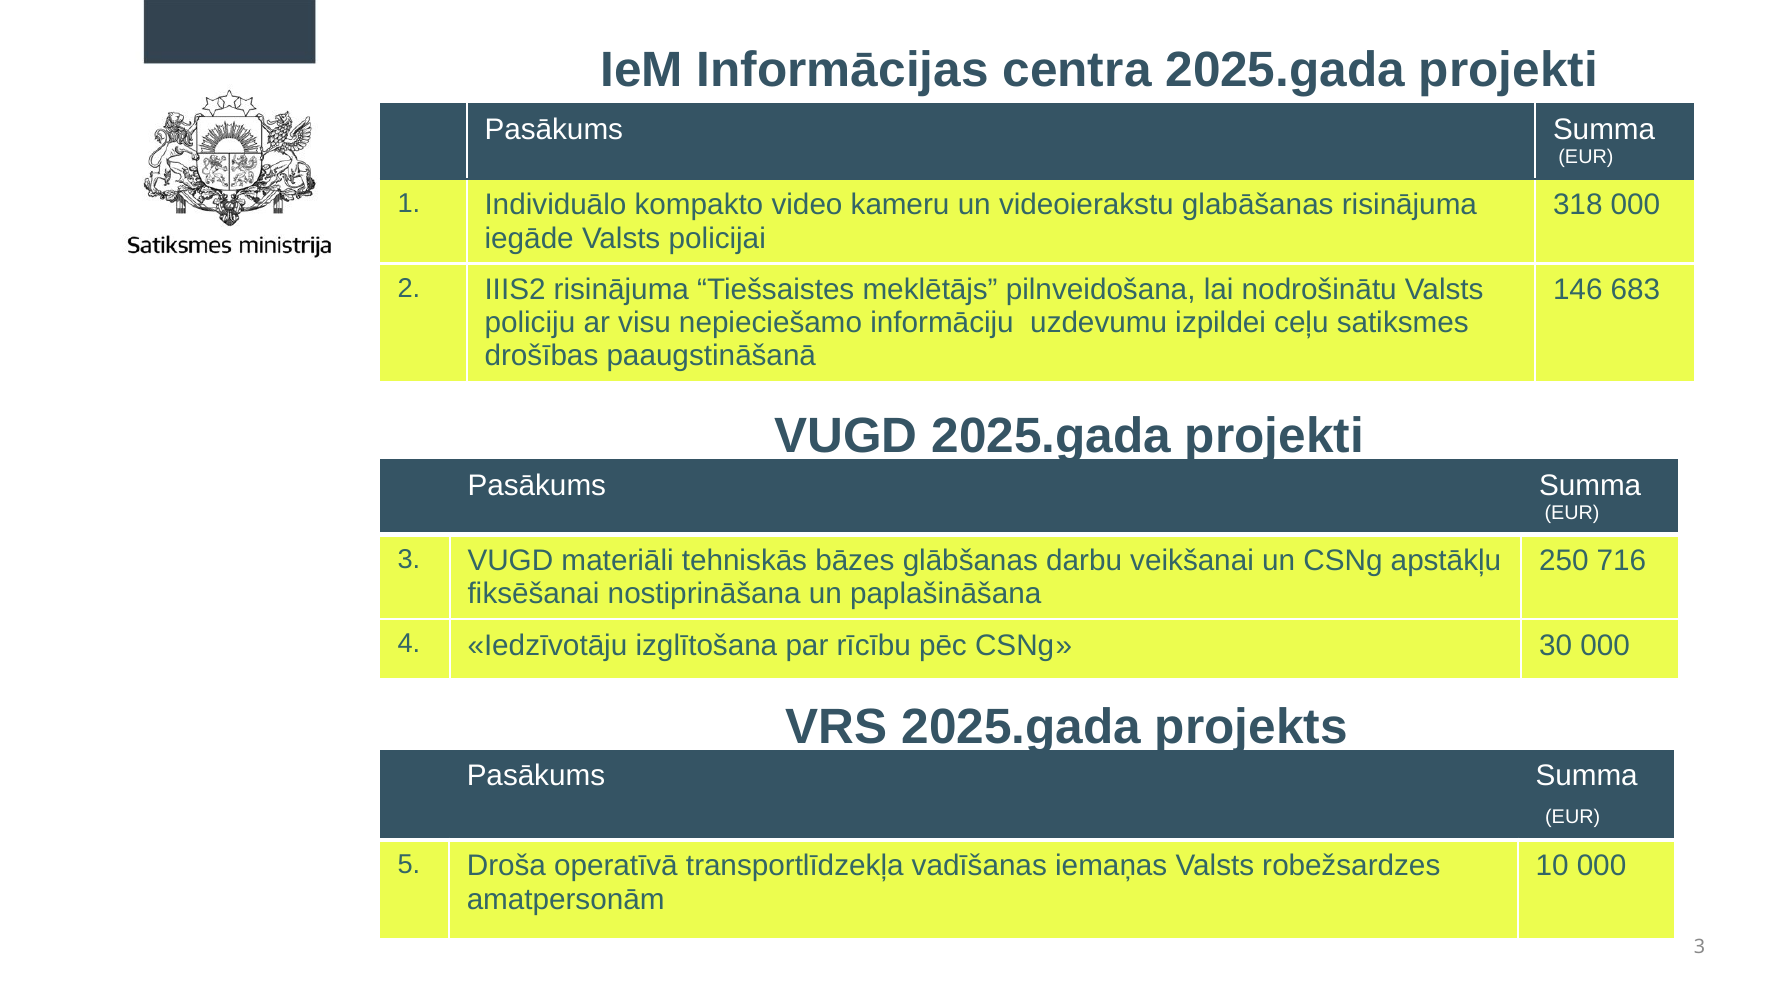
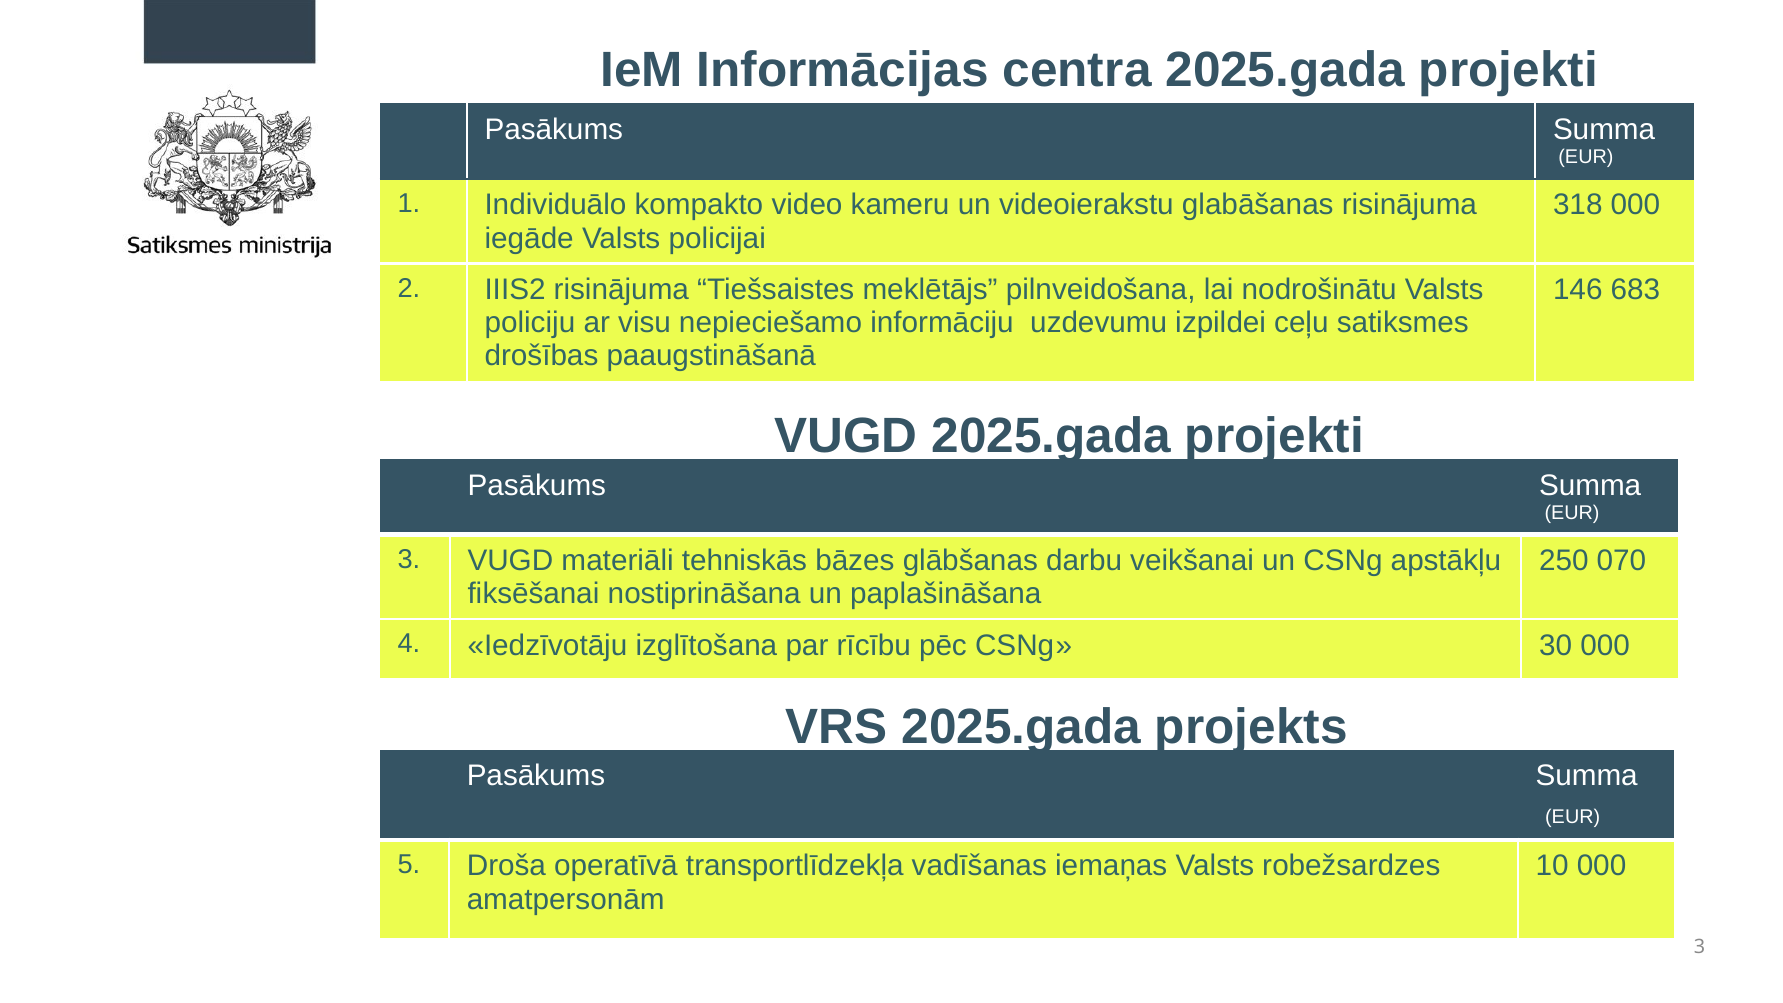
716: 716 -> 070 (1621, 561)
